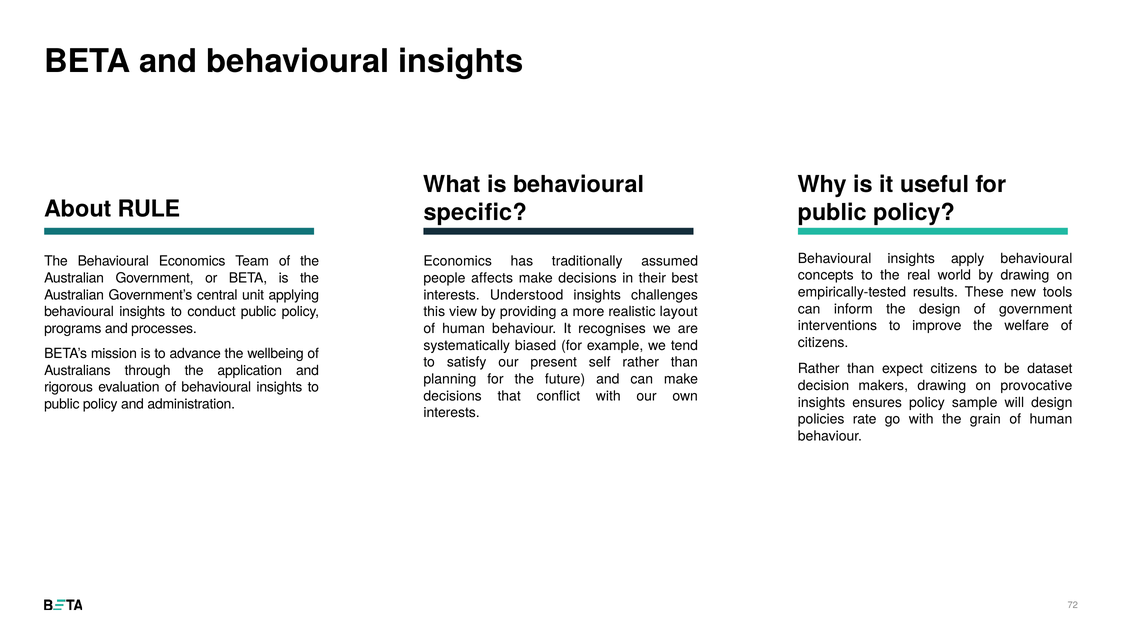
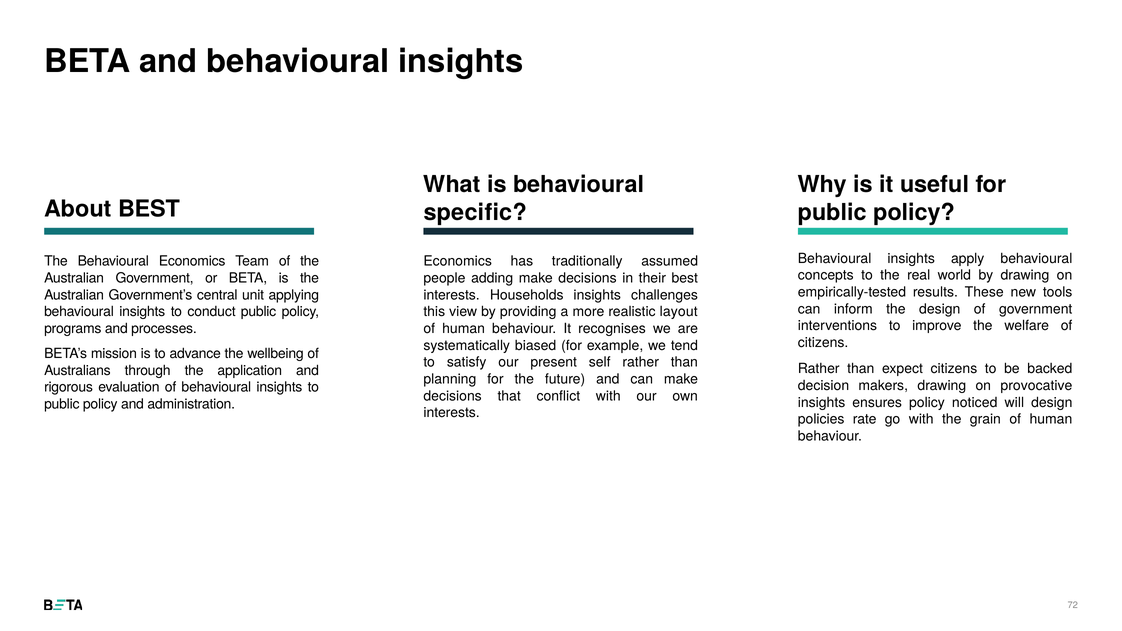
About RULE: RULE -> BEST (149, 209)
affects: affects -> adding (492, 278)
Understood: Understood -> Households (527, 295)
dataset: dataset -> backed (1050, 369)
sample: sample -> noticed (975, 403)
